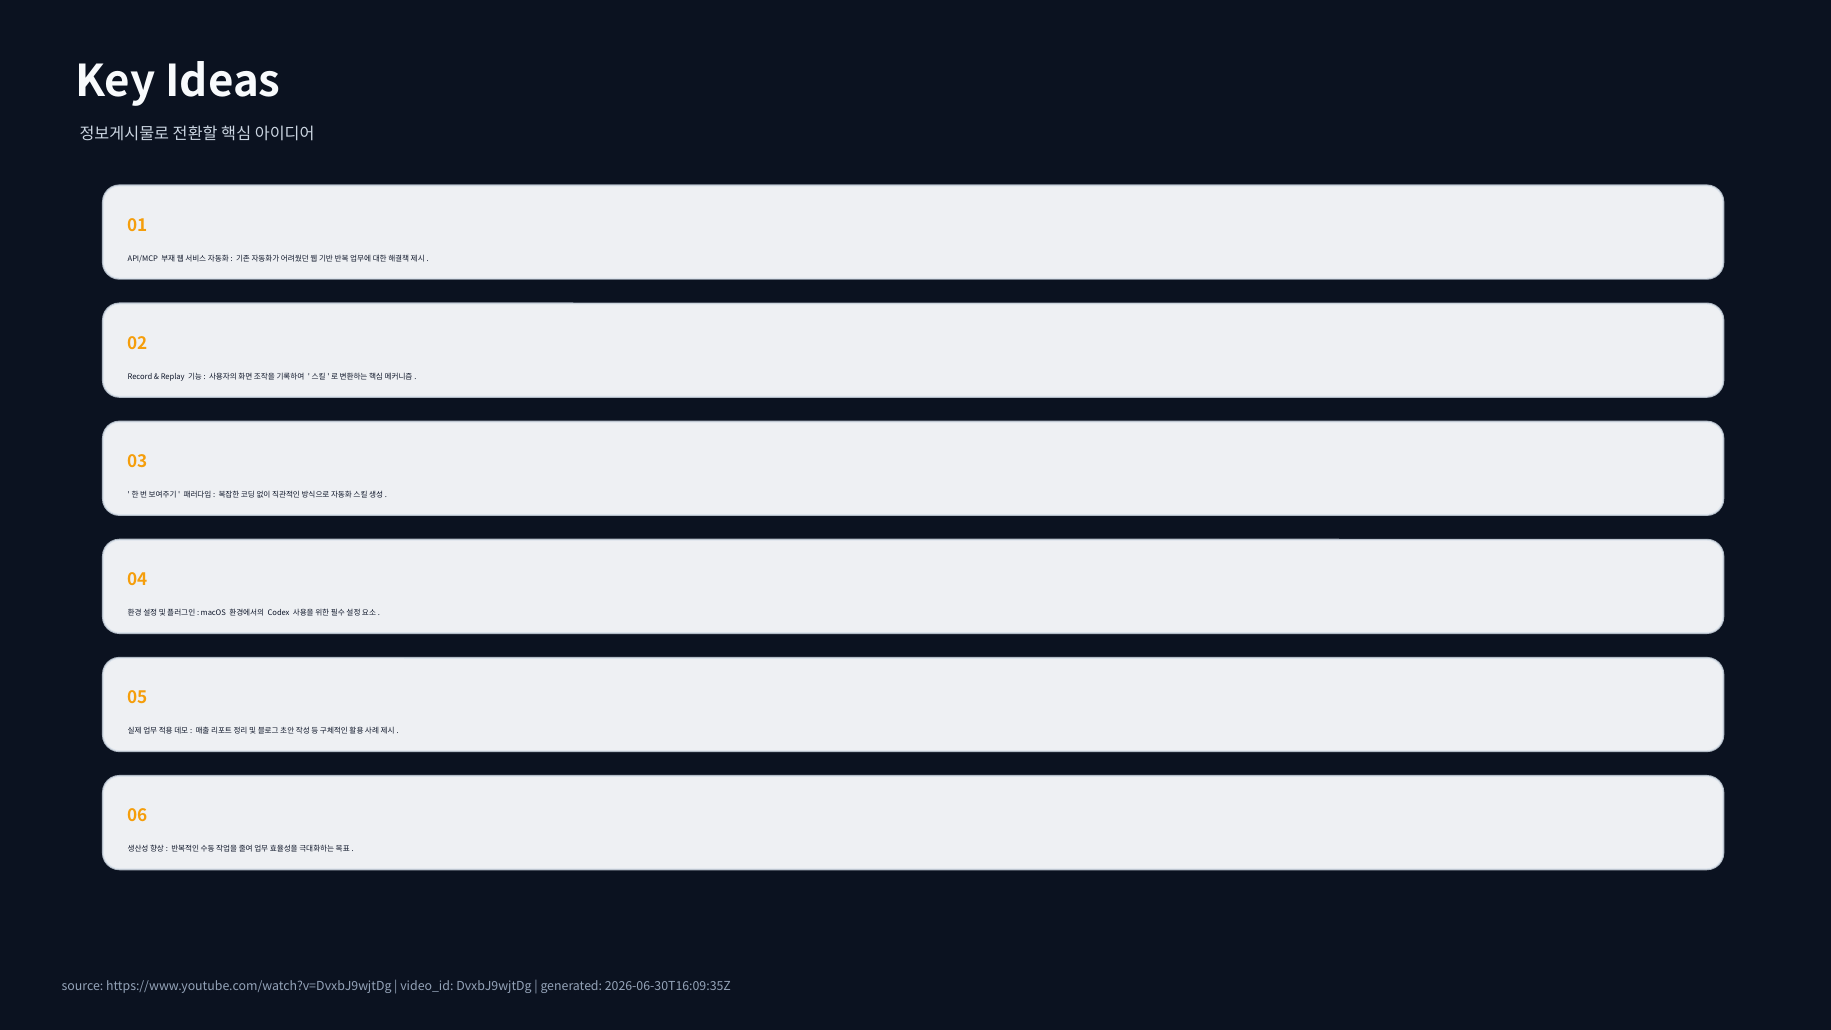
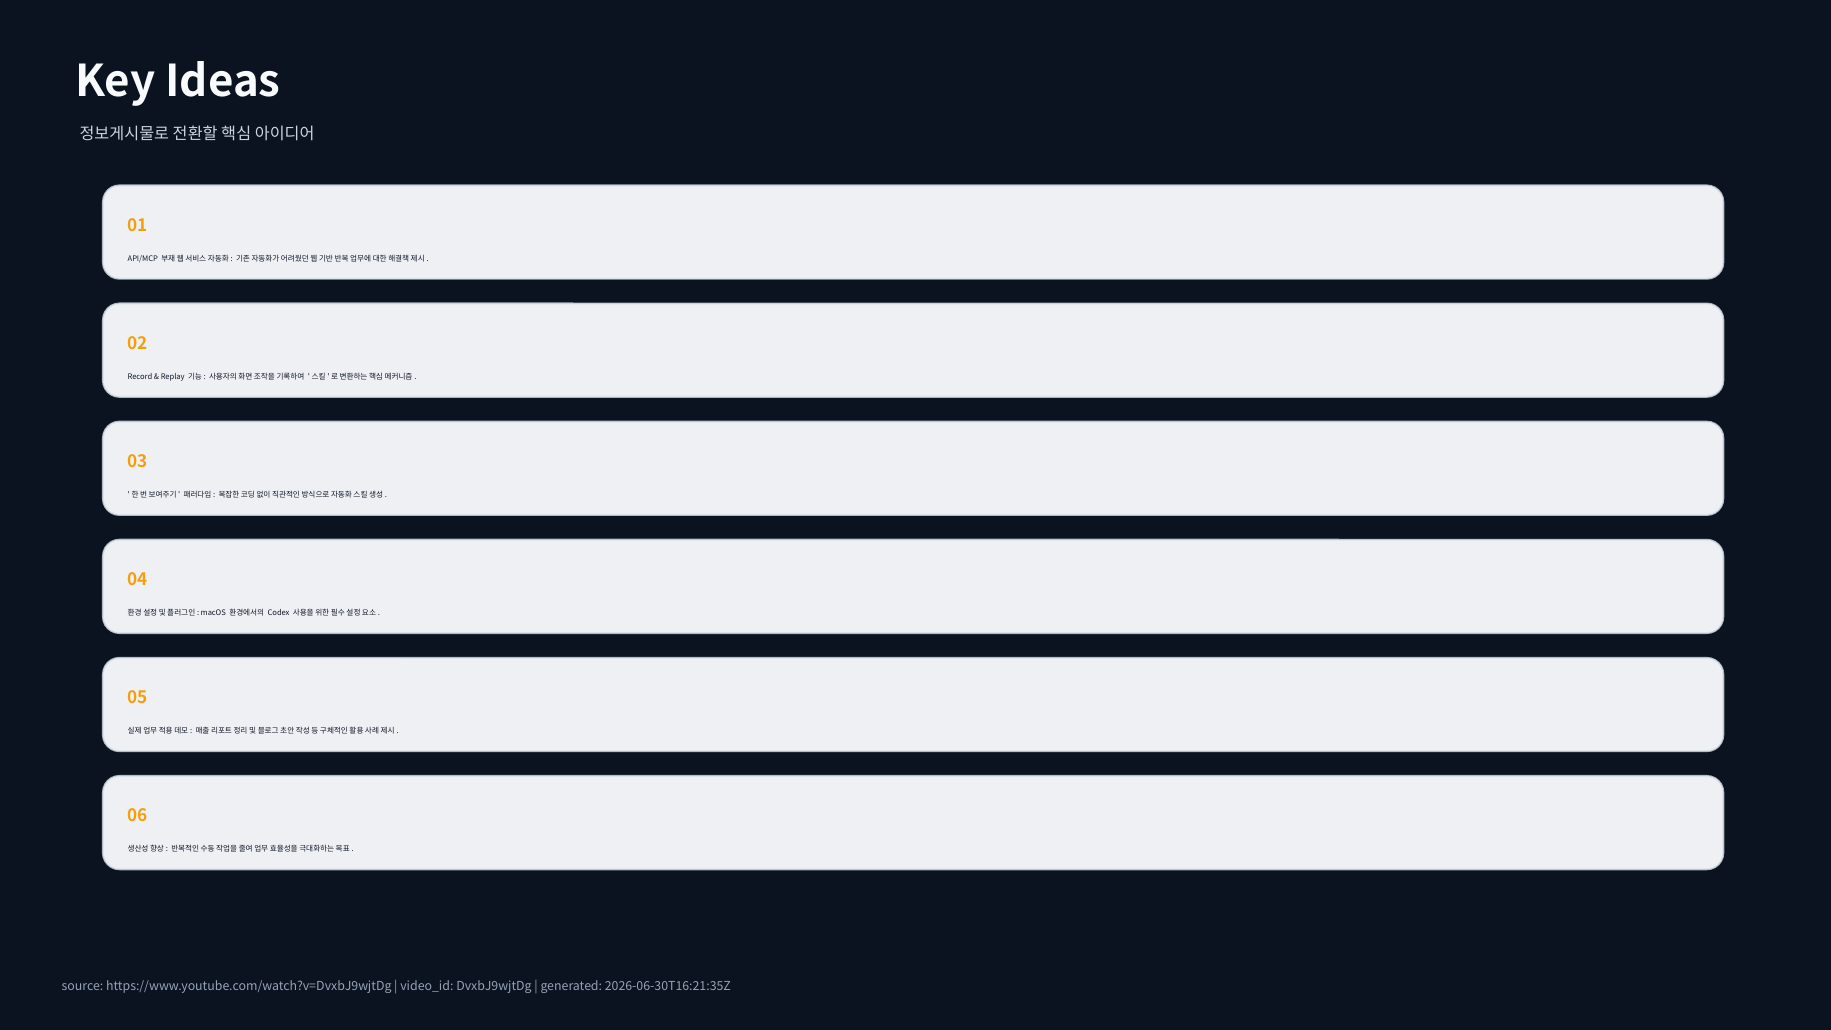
2026-06-30T16:09:35Z: 2026-06-30T16:09:35Z -> 2026-06-30T16:21:35Z (668, 986)
